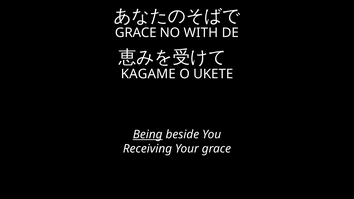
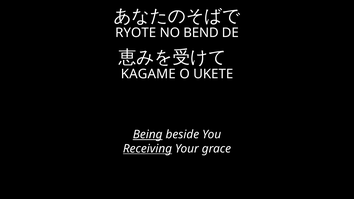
GRACE: GRACE -> RYOTE (136, 33)
WITH: WITH -> BEND (201, 33)
Receiving underline: none -> present (147, 149)
